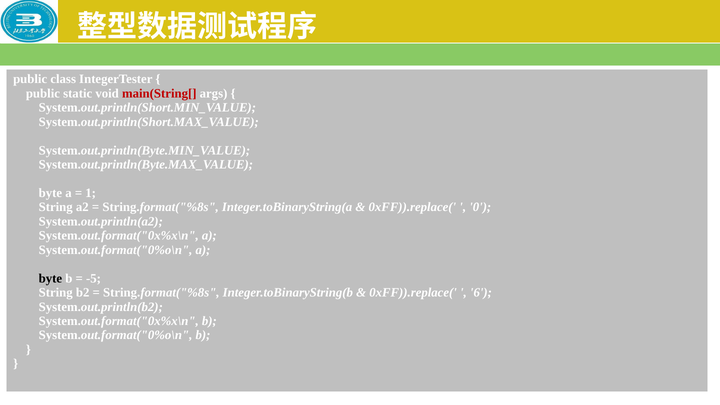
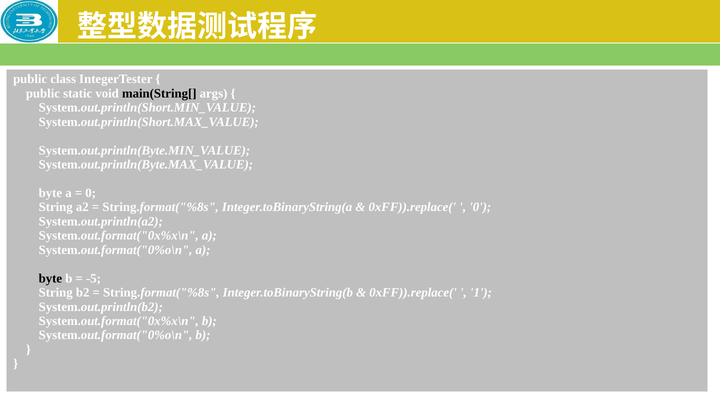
main(String[ colour: red -> black (159, 93)
1: 1 -> 0 (91, 193)
6: 6 -> 1 (481, 293)
